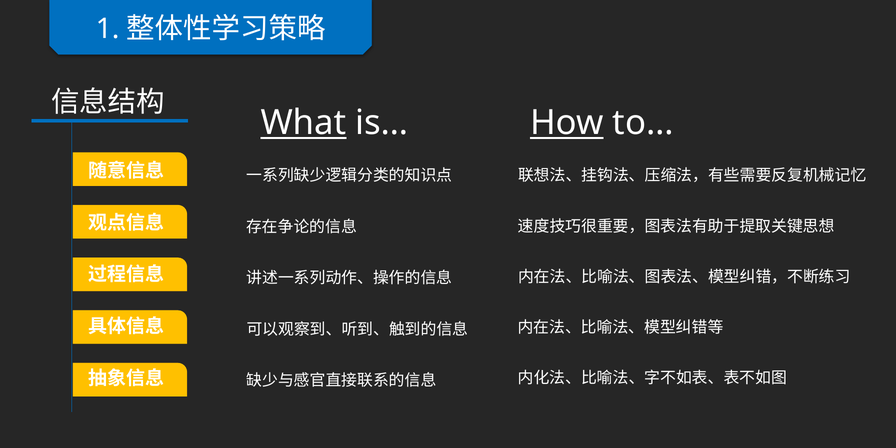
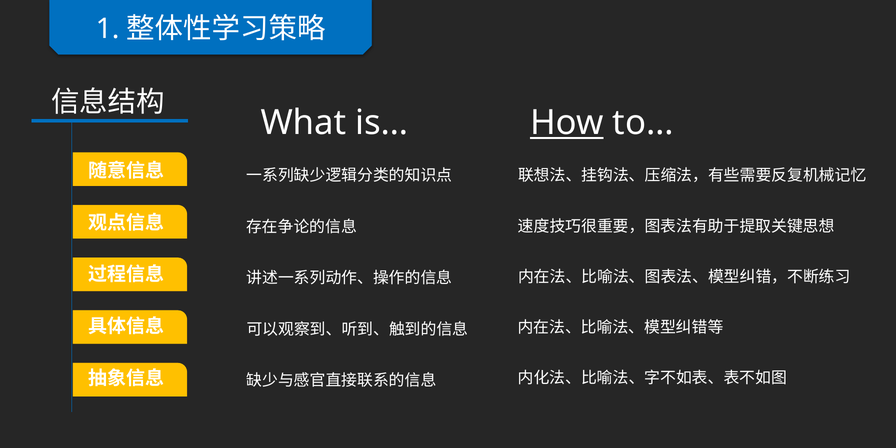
What underline: present -> none (303, 123)
